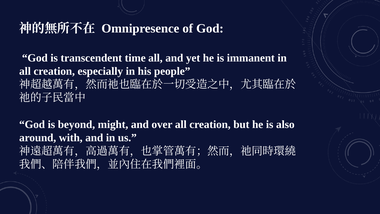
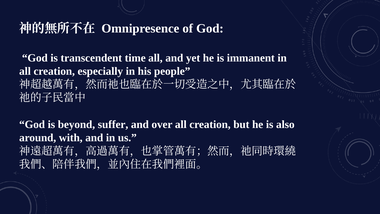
might: might -> suffer (113, 124)
